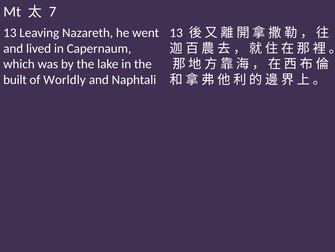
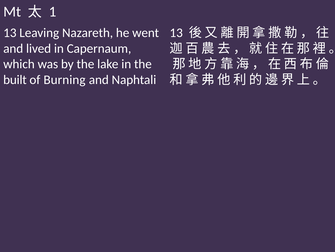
7: 7 -> 1 (53, 12)
Worldly: Worldly -> Burning (65, 80)
